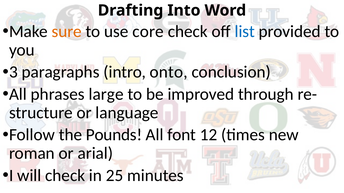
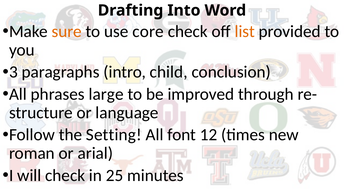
list colour: blue -> orange (245, 32)
onto: onto -> child (169, 72)
Pounds: Pounds -> Setting (114, 135)
